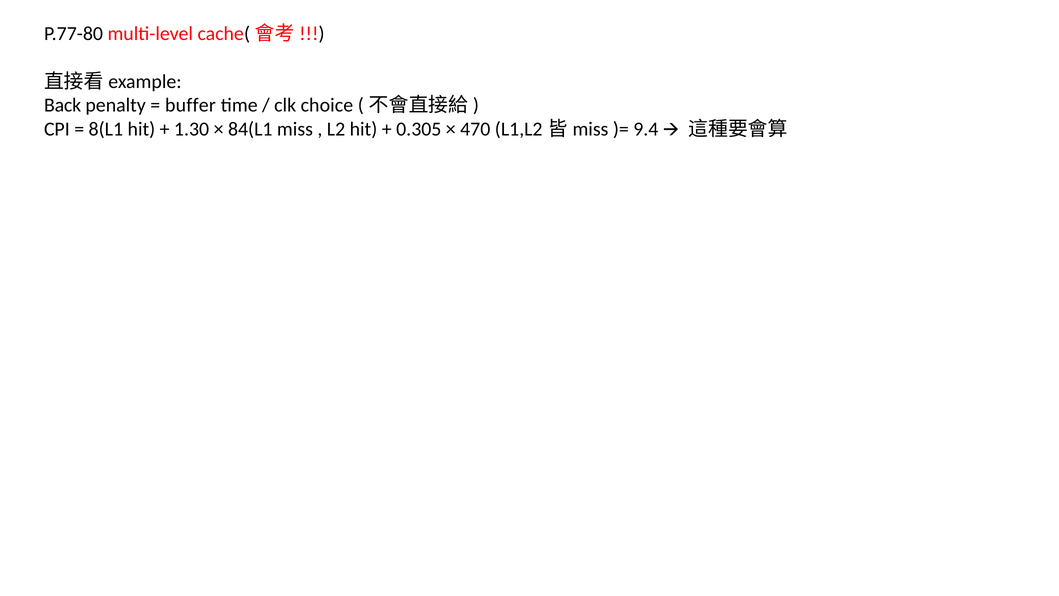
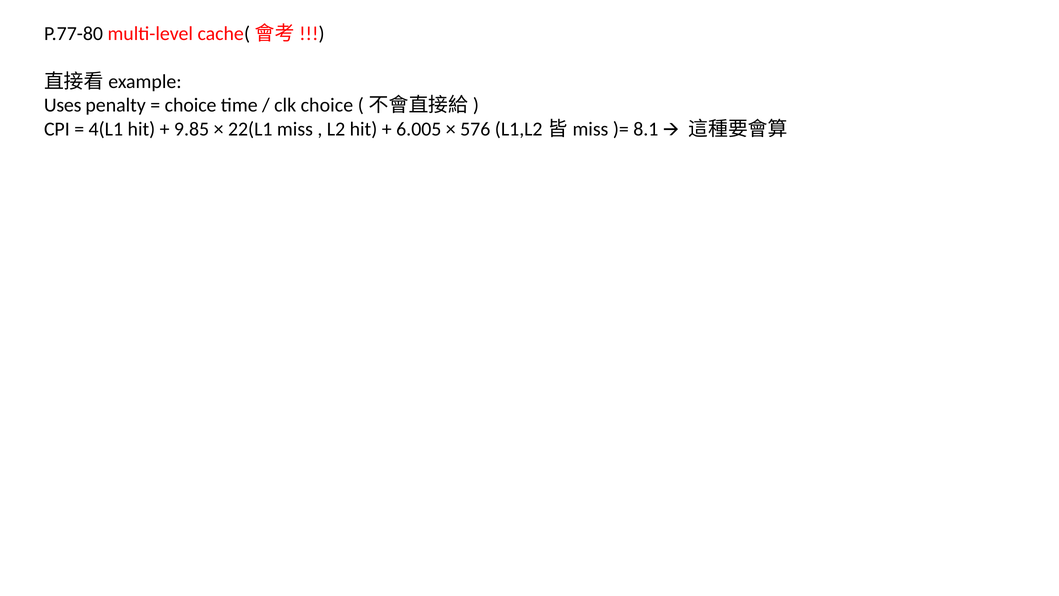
Back: Back -> Uses (63, 105)
buffer: buffer -> choice (191, 105)
8(L1: 8(L1 -> 4(L1 (106, 129)
1.30: 1.30 -> 9.85 (192, 129)
84(L1: 84(L1 -> 22(L1 (250, 129)
0.305: 0.305 -> 6.005 (419, 129)
470: 470 -> 576 (475, 129)
9.4: 9.4 -> 8.1 (646, 129)
